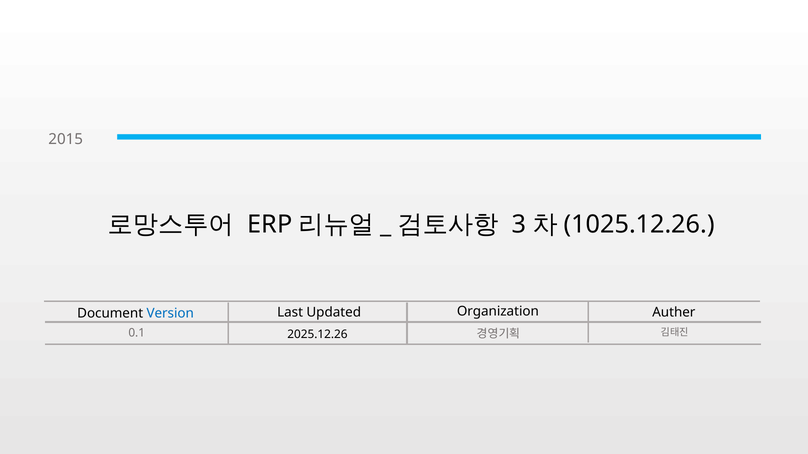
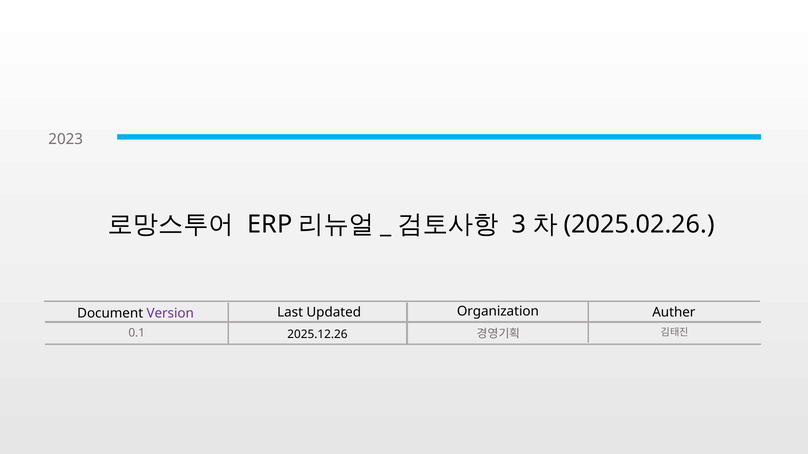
2015: 2015 -> 2023 (66, 139)
1025.12.26: 1025.12.26 -> 2025.02.26 (639, 225)
Version colour: blue -> purple (170, 314)
